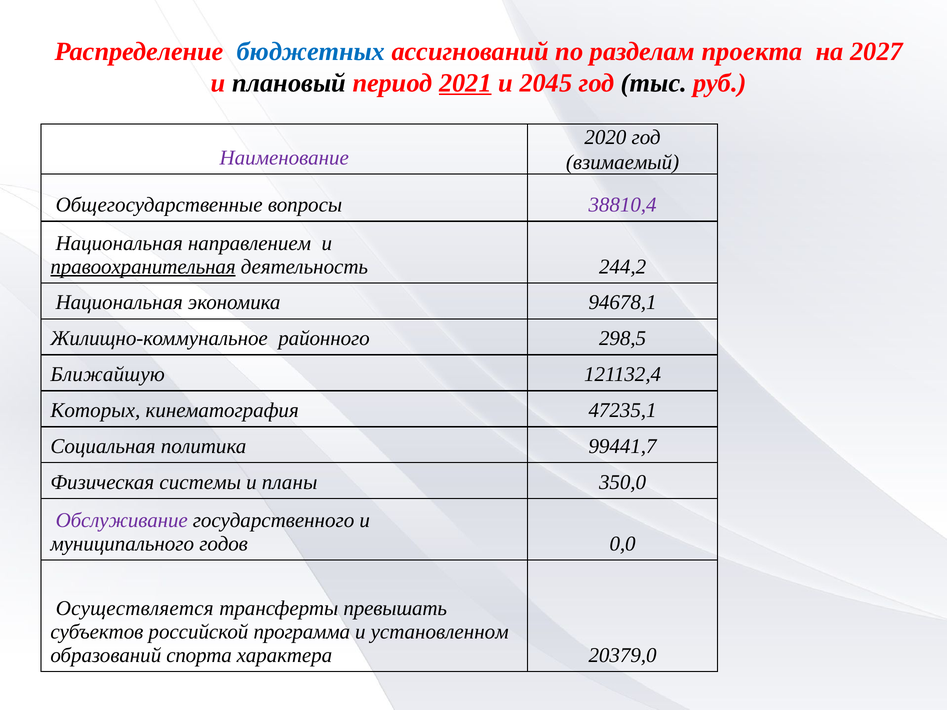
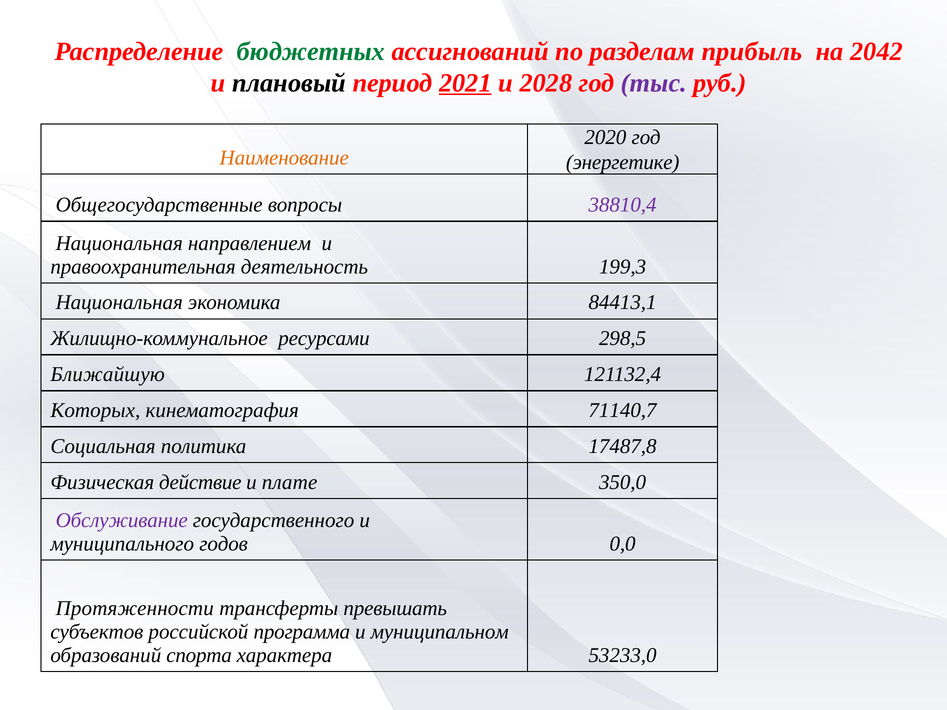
бюджетных colour: blue -> green (311, 51)
проекта: проекта -> прибыль (752, 51)
2027: 2027 -> 2042 (877, 51)
2045: 2045 -> 2028 (546, 83)
тыс colour: black -> purple (654, 83)
Наименование colour: purple -> orange (284, 158)
взимаемый: взимаемый -> энергетике (623, 162)
правоохранительная underline: present -> none (143, 267)
244,2: 244,2 -> 199,3 (623, 267)
94678,1: 94678,1 -> 84413,1 (623, 303)
районного: районного -> ресурсами (324, 339)
47235,1: 47235,1 -> 71140,7 (623, 411)
99441,7: 99441,7 -> 17487,8 (623, 447)
системы: системы -> действие (200, 483)
планы: планы -> плате (290, 483)
Осуществляется: Осуществляется -> Протяженности (135, 609)
установленном: установленном -> муниципальном (440, 632)
20379,0: 20379,0 -> 53233,0 (623, 655)
